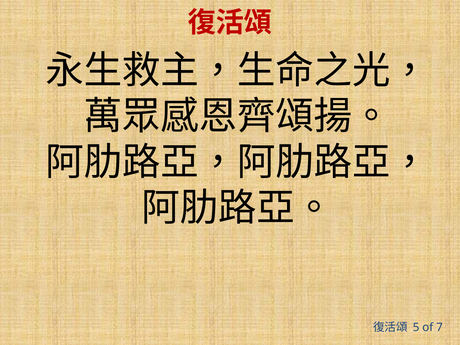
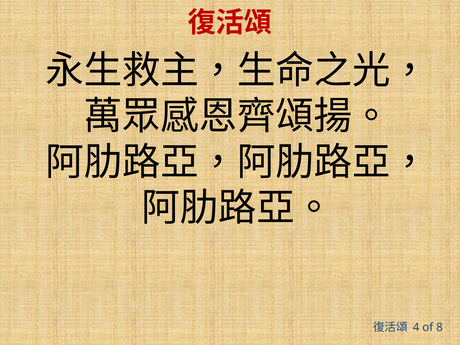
5: 5 -> 4 (416, 327)
7: 7 -> 8 (440, 327)
